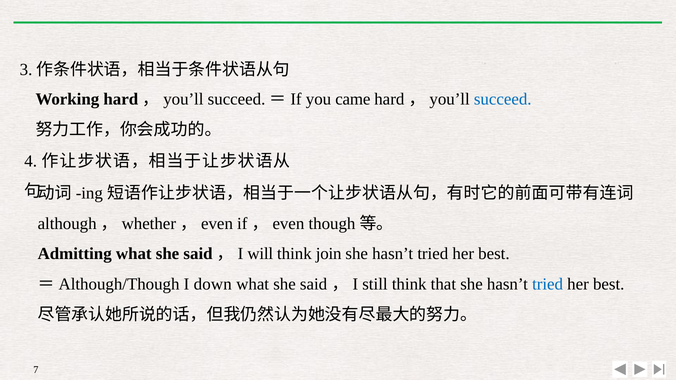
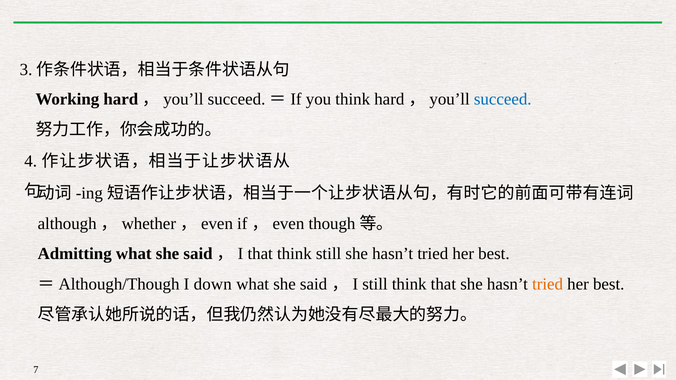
you came: came -> think (353, 99)
will: will -> that (260, 254)
think join: join -> still (329, 254)
tried colour: blue -> orange (548, 284)
